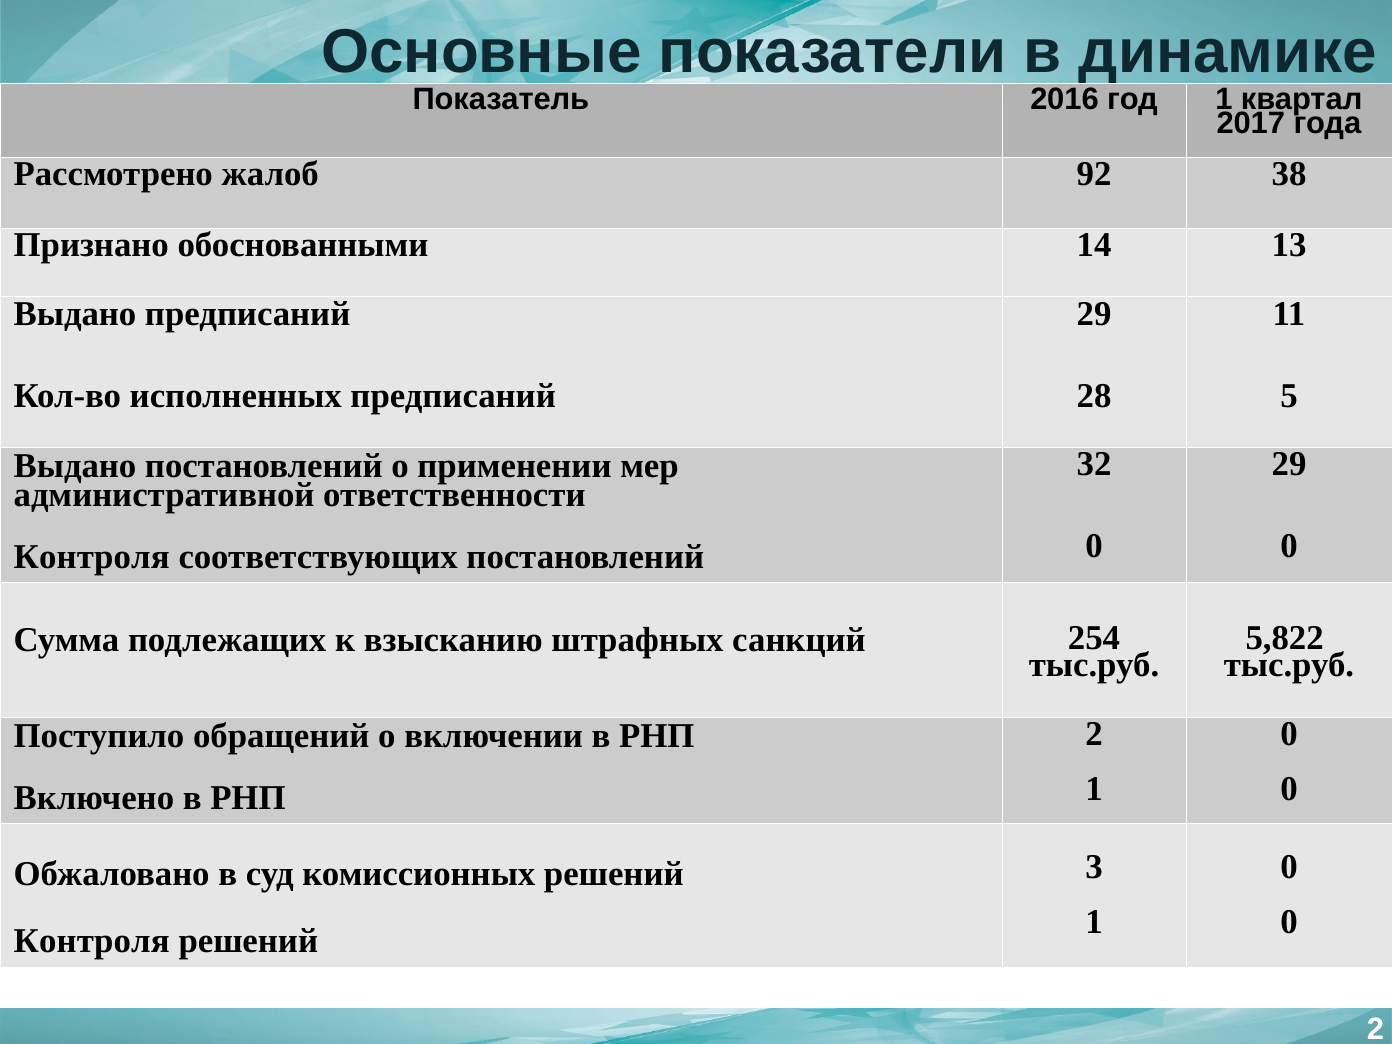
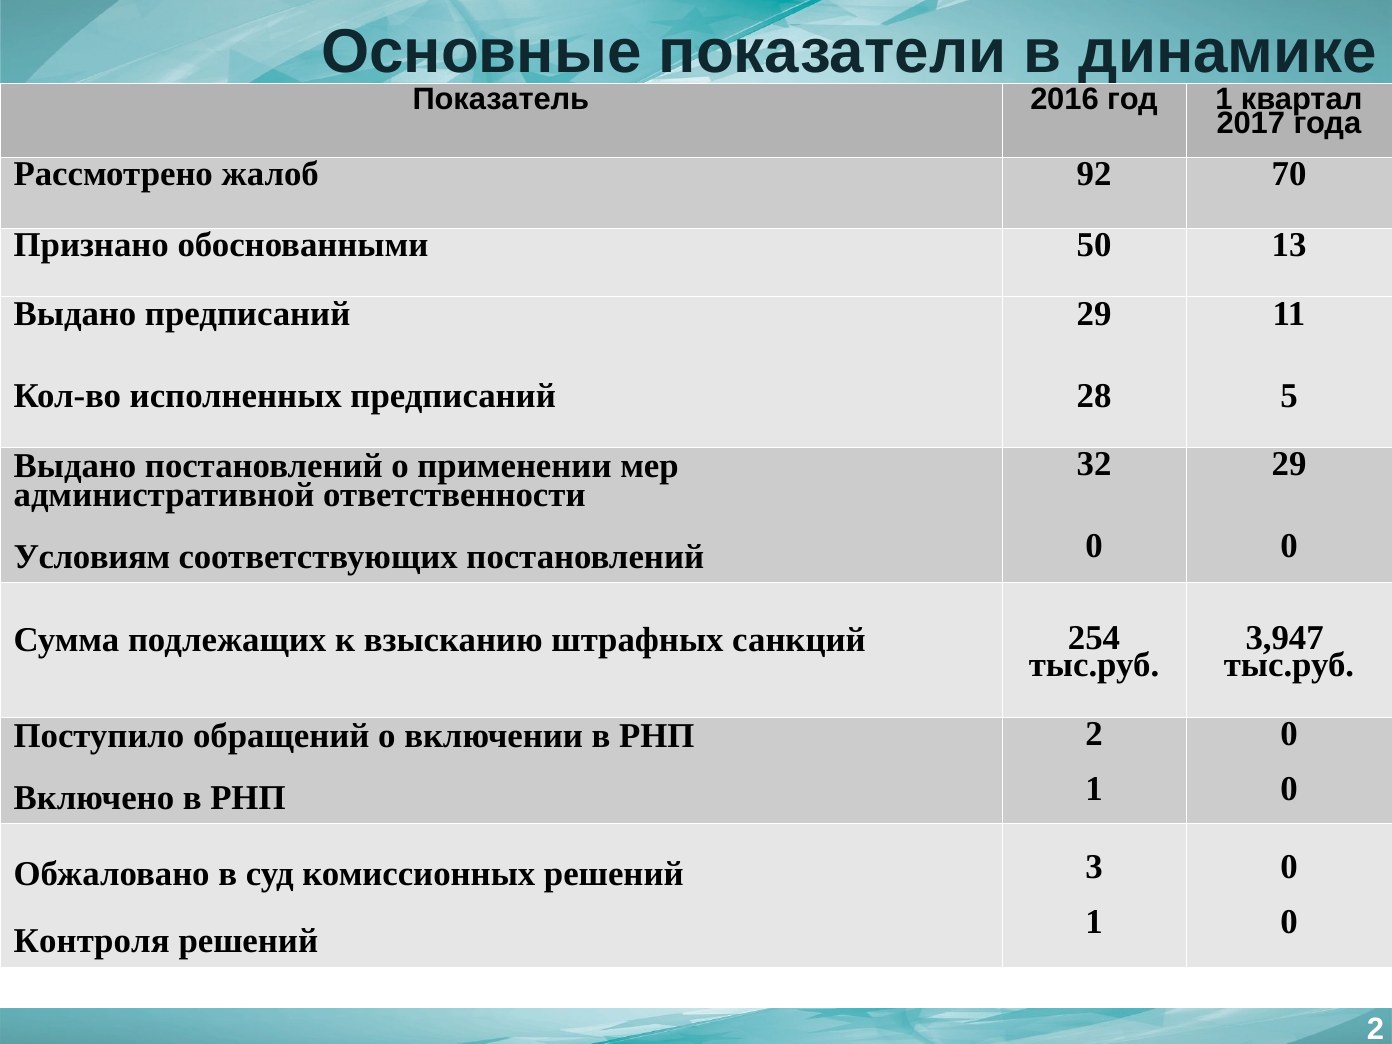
38: 38 -> 70 (1289, 174)
14: 14 -> 50 (1094, 245)
Контроля: Контроля -> Условиям (92, 557)
5,822: 5,822 -> 3,947 (1285, 638)
